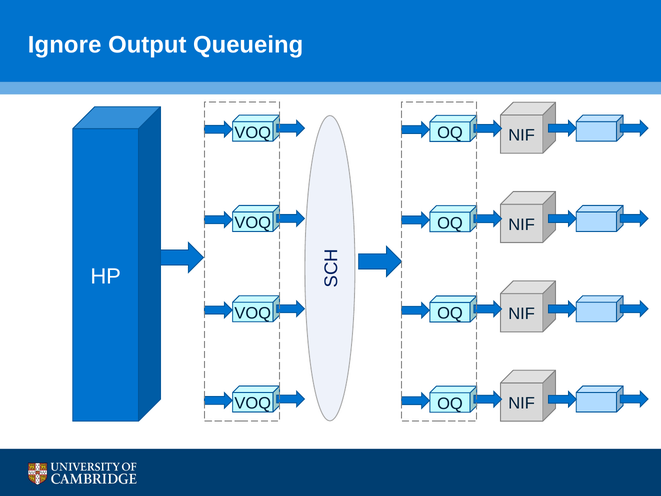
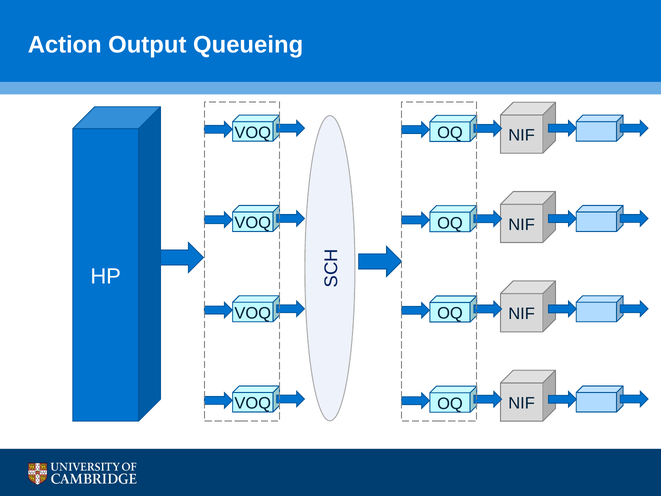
Ignore: Ignore -> Action (65, 45)
